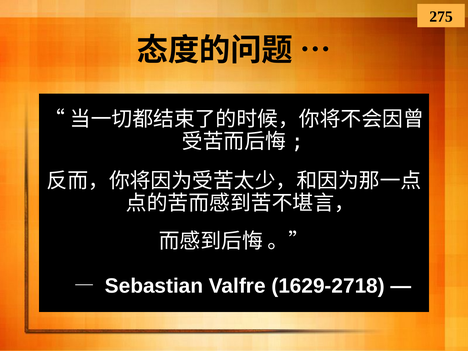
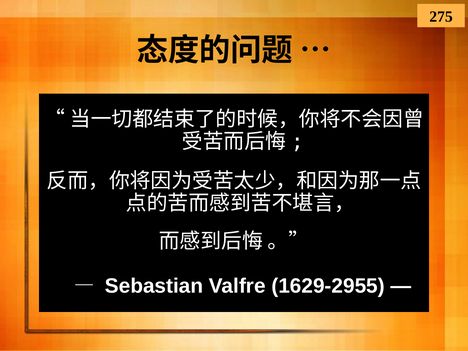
1629-2718: 1629-2718 -> 1629-2955 (328, 286)
